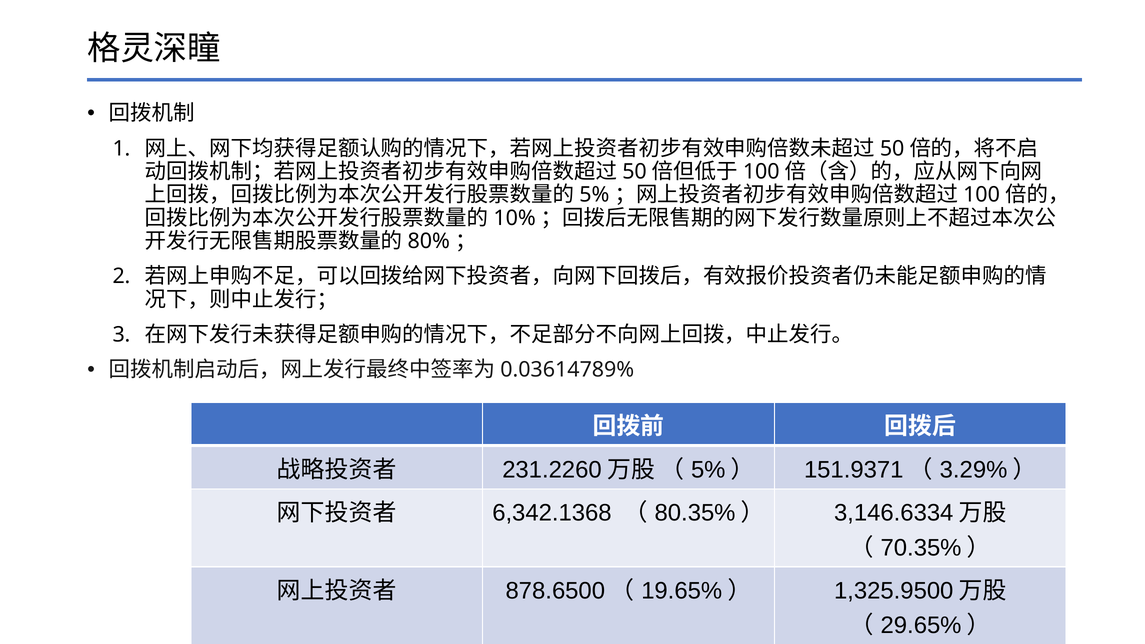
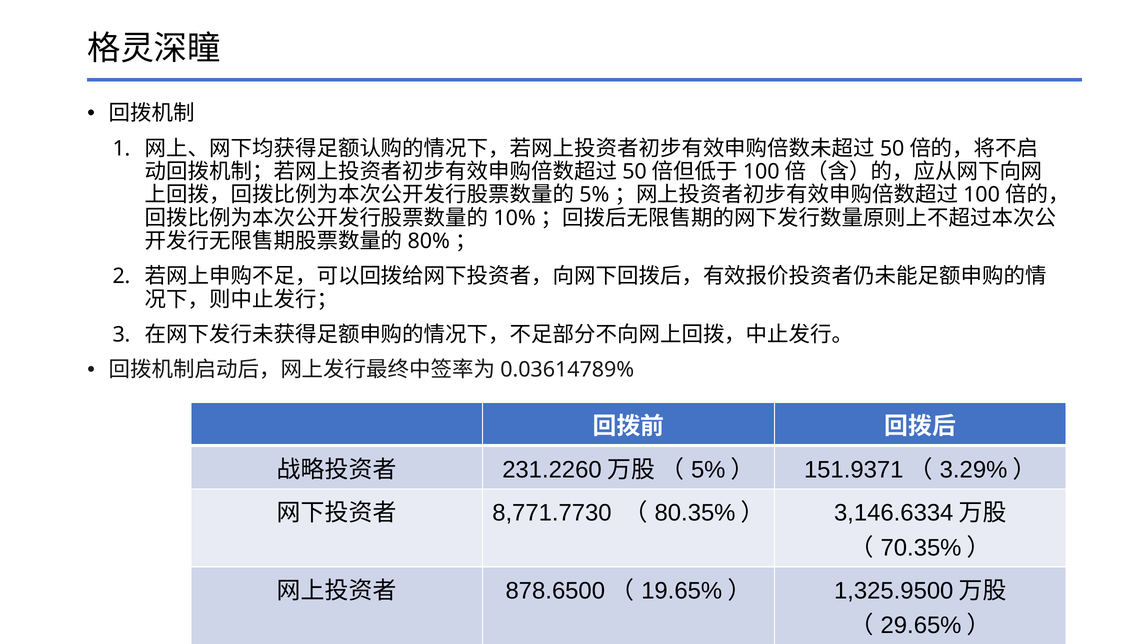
6,342.1368: 6,342.1368 -> 8,771.7730 (552, 513)
